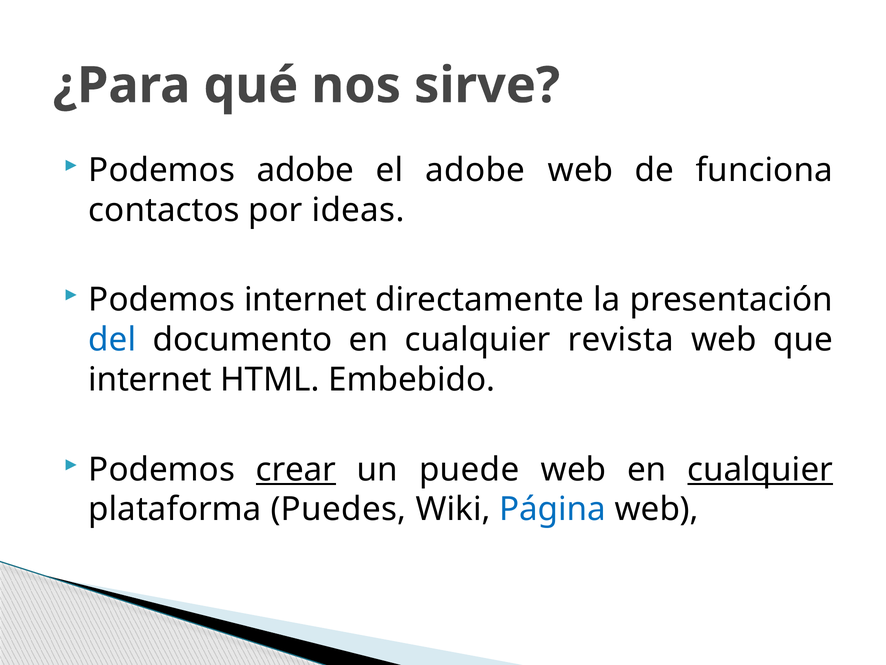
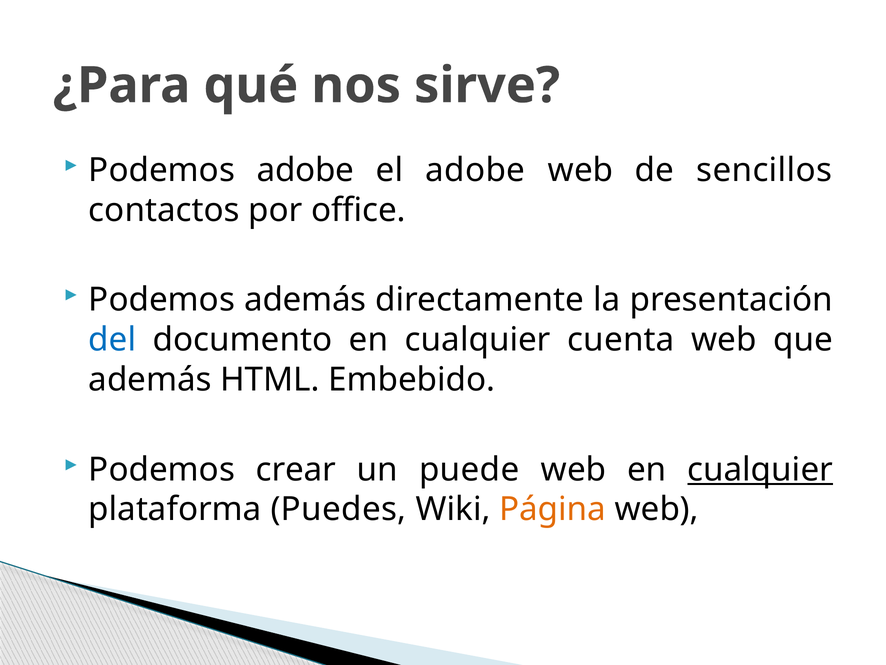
funciona: funciona -> sencillos (764, 170)
ideas: ideas -> office (358, 210)
Podemos internet: internet -> además (305, 300)
revista: revista -> cuenta (621, 340)
internet: internet -> además (150, 380)
crear underline: present -> none (296, 469)
Página colour: blue -> orange (553, 509)
